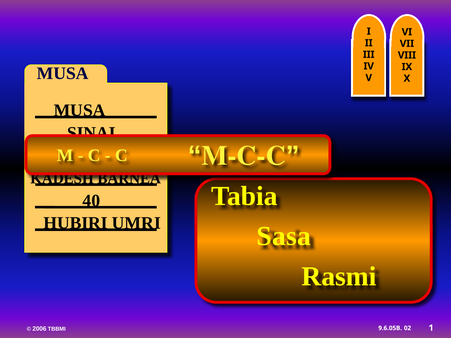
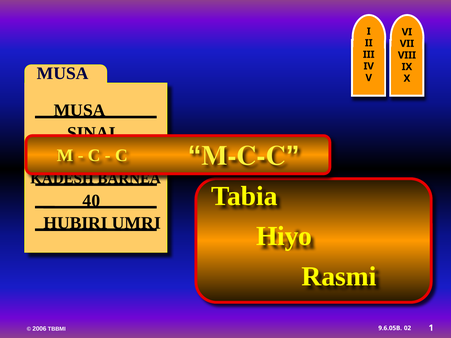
Sasa: Sasa -> Hiyo (284, 236)
